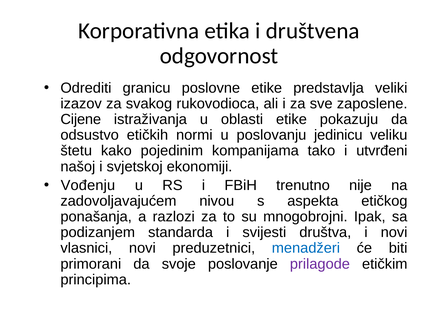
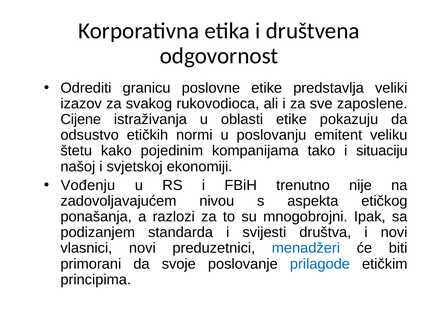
jedinicu: jedinicu -> emitent (338, 135)
utvrđeni: utvrđeni -> situaciju (382, 151)
prilagode colour: purple -> blue (320, 264)
